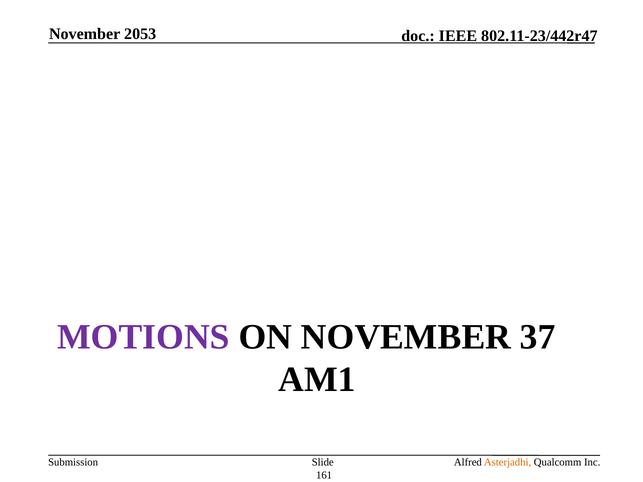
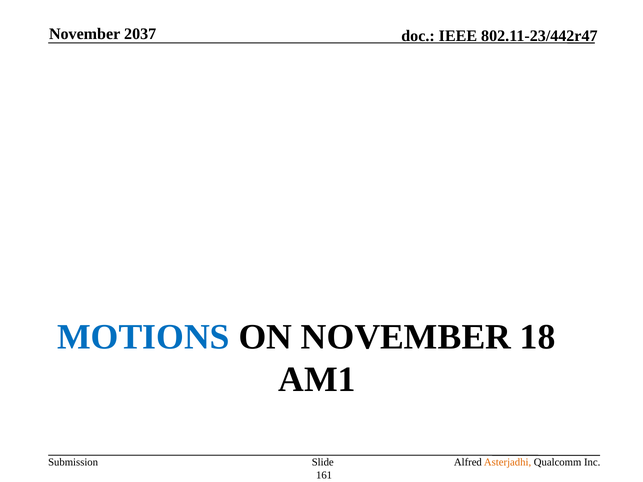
2053: 2053 -> 2037 (140, 34)
MOTIONS colour: purple -> blue (143, 337)
37: 37 -> 18 (538, 337)
